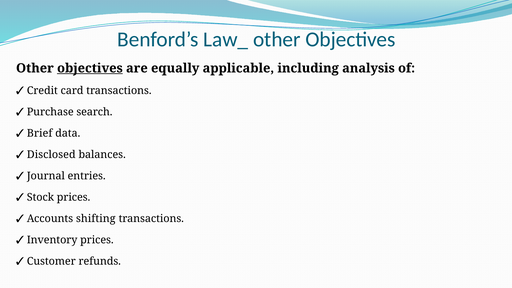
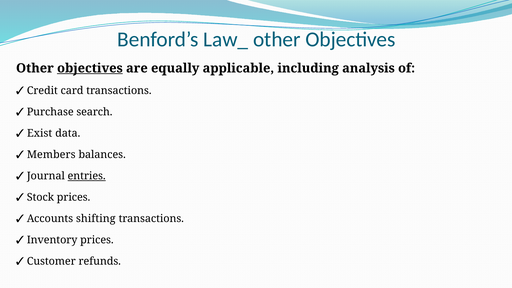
Brief: Brief -> Exist (40, 133)
Disclosed: Disclosed -> Members (51, 155)
entries underline: none -> present (87, 176)
